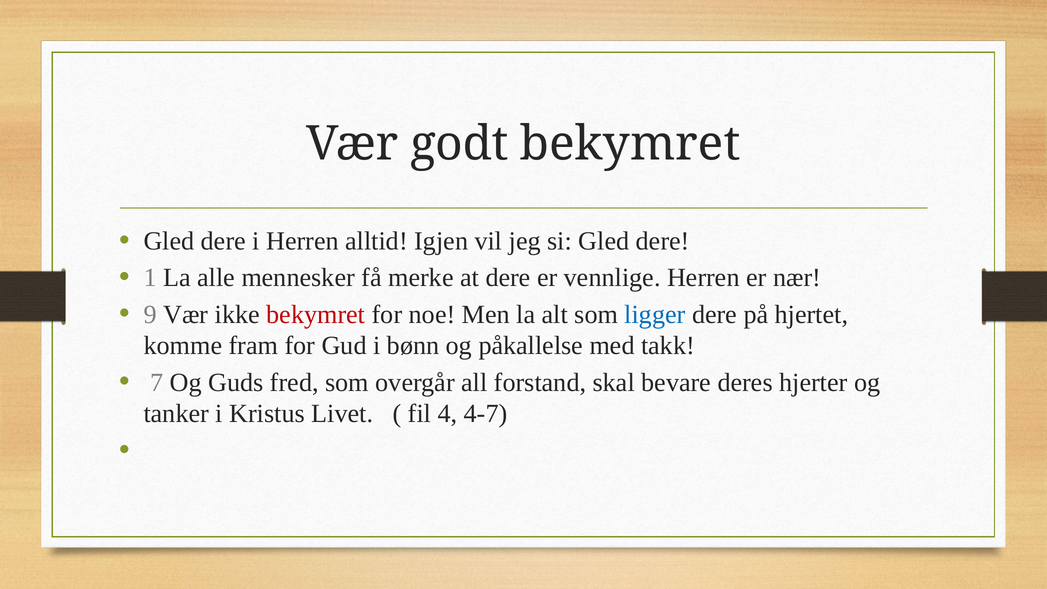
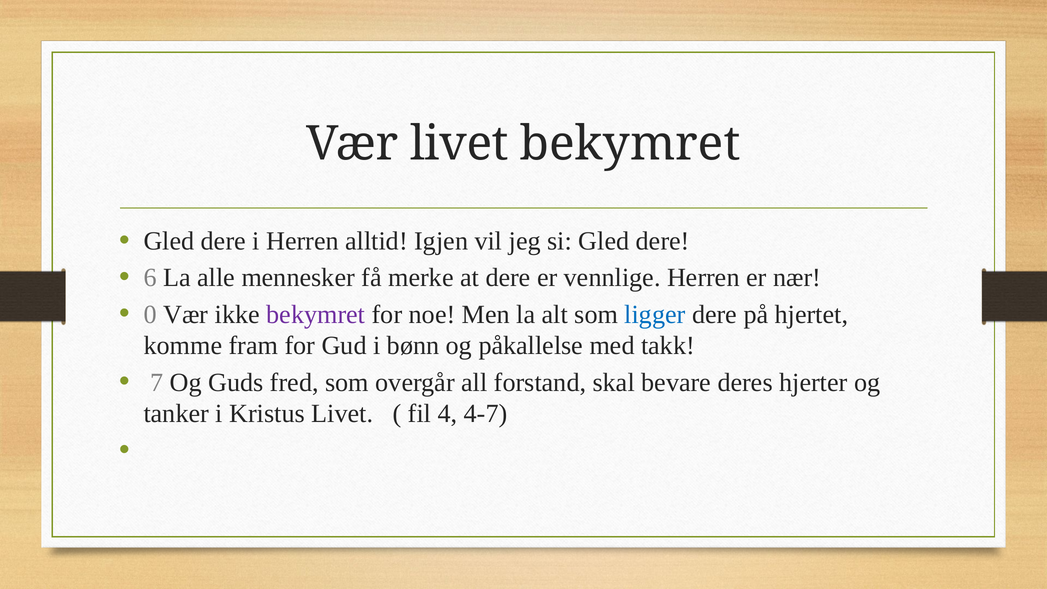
Vær godt: godt -> livet (459, 144)
1: 1 -> 6 (150, 278)
9: 9 -> 0 (150, 314)
bekymret colour: red -> purple (316, 314)
